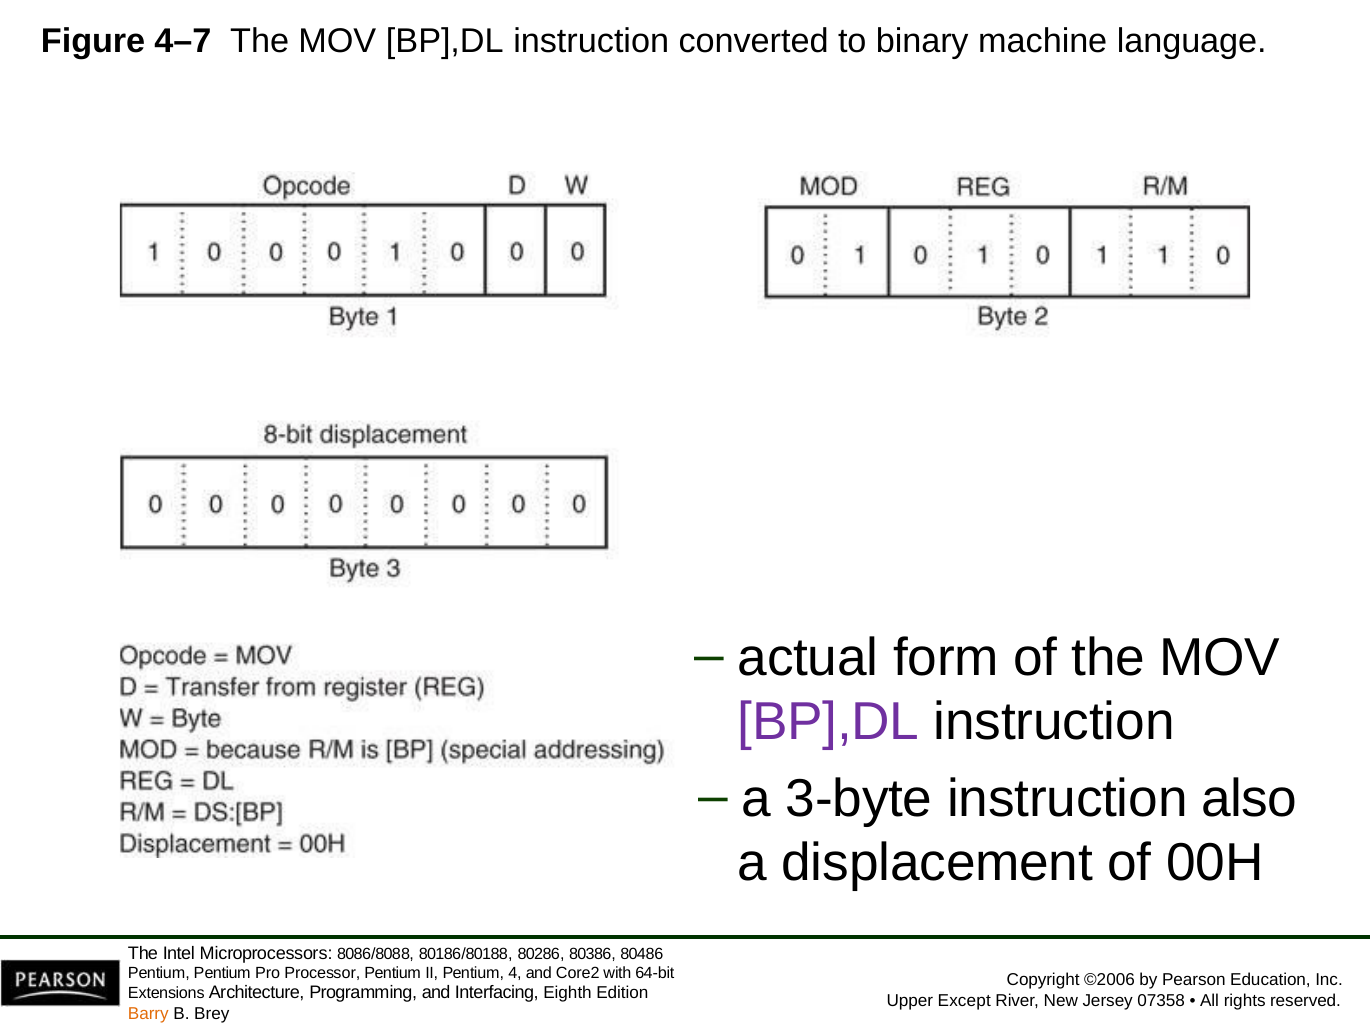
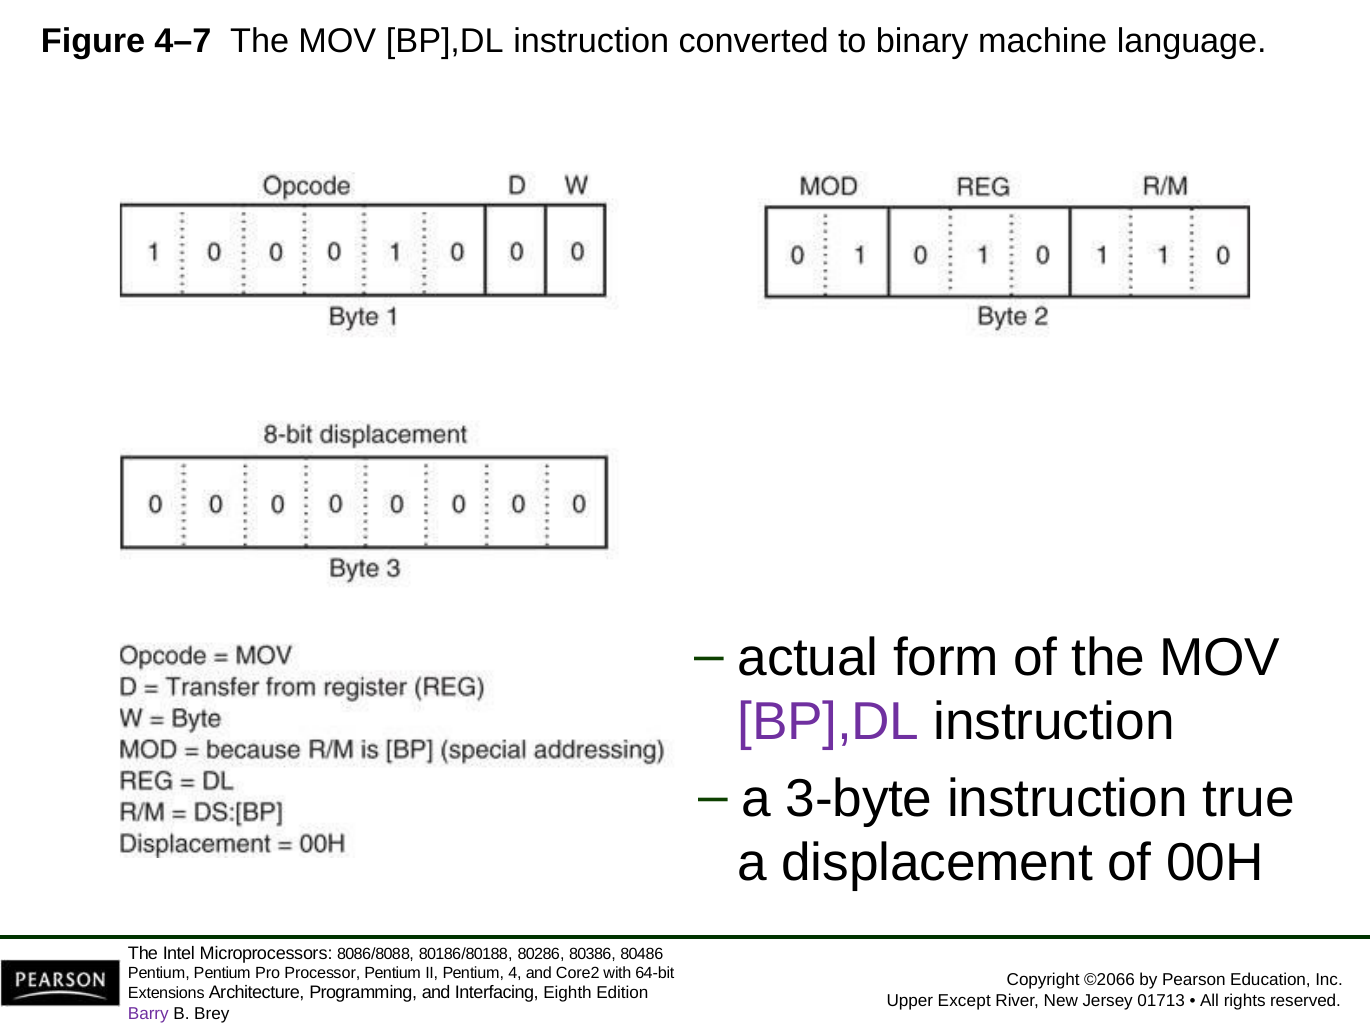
also: also -> true (1249, 798)
©2006: ©2006 -> ©2066 (1109, 979)
07358: 07358 -> 01713 (1161, 1000)
Barry colour: orange -> purple (148, 1013)
